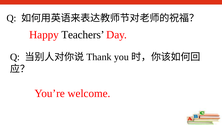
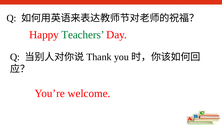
Teachers colour: black -> green (83, 35)
